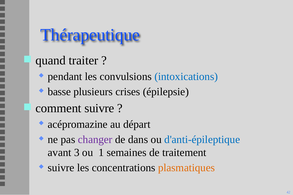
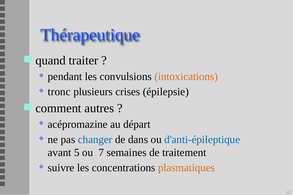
intoxications colour: blue -> orange (186, 76)
basse: basse -> tronc (59, 92)
comment suivre: suivre -> autres (99, 108)
changer colour: purple -> blue (95, 140)
3: 3 -> 5 (77, 153)
1: 1 -> 7 (101, 153)
